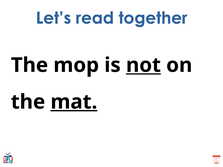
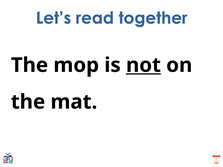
mat underline: present -> none (74, 102)
